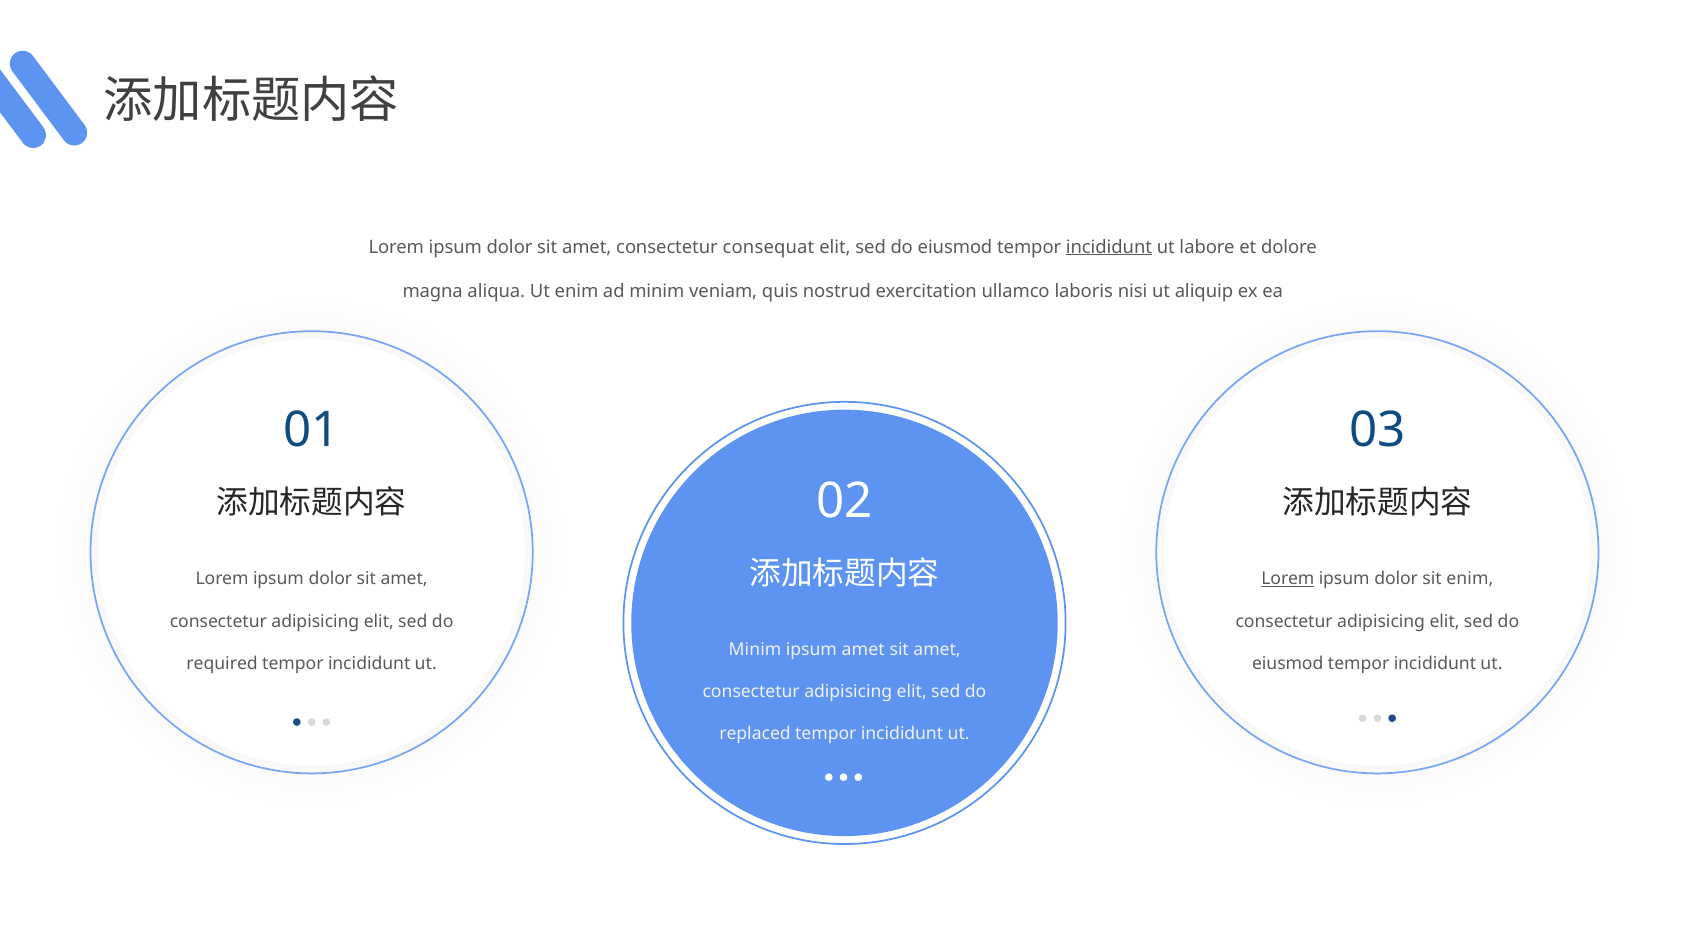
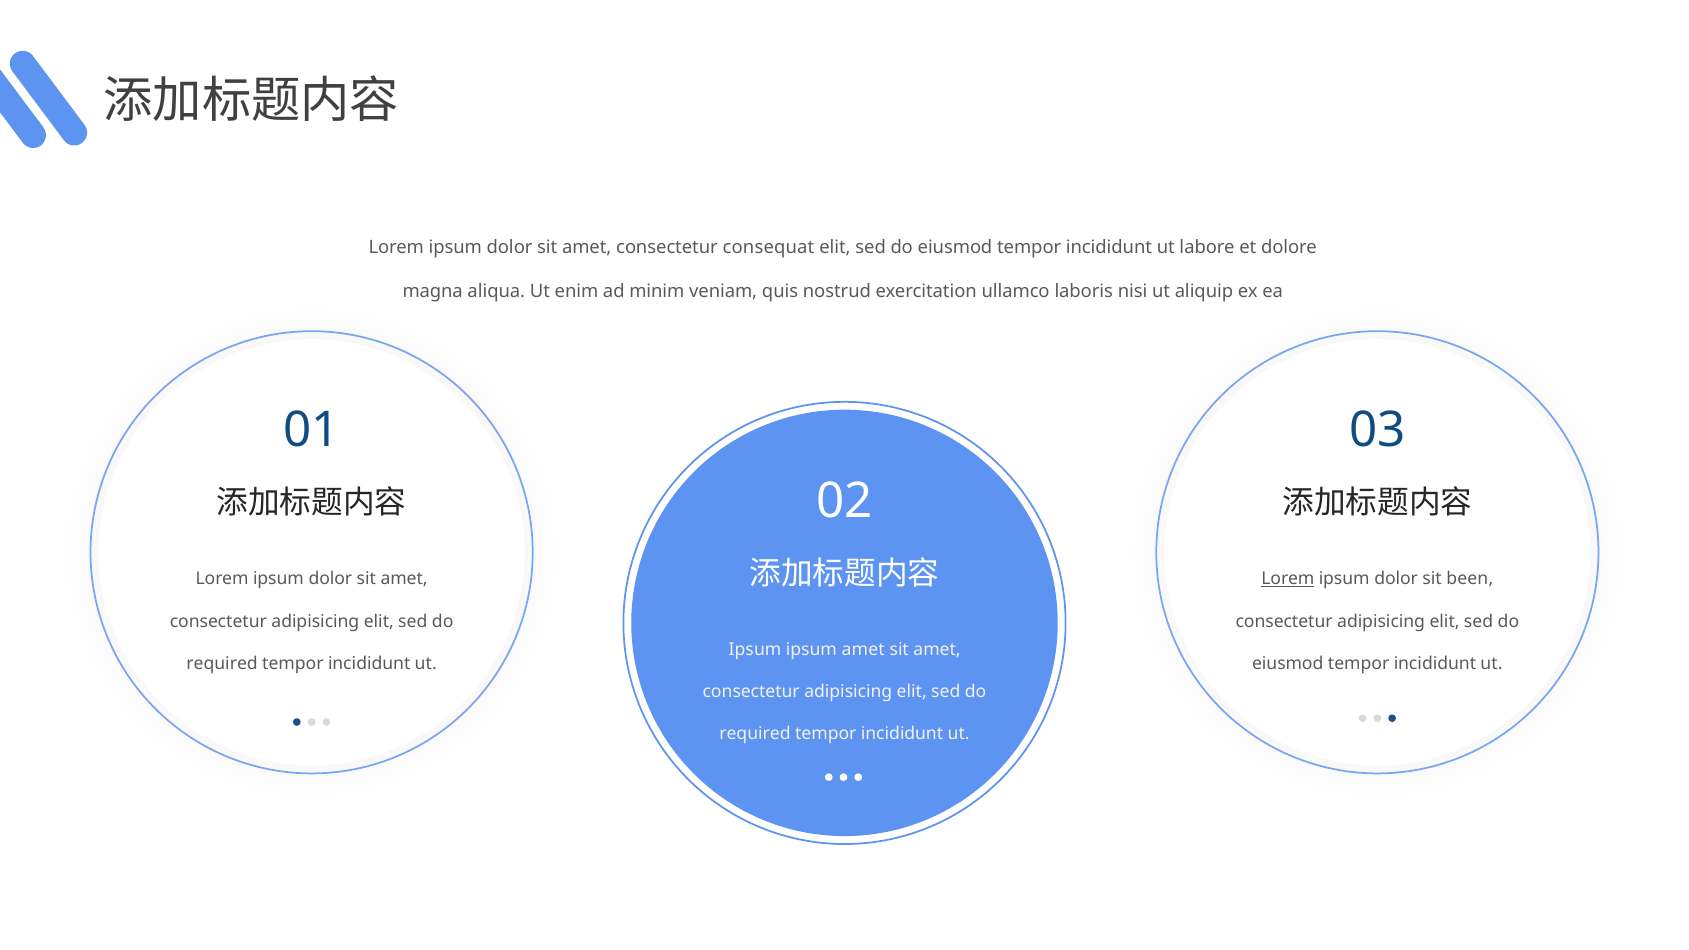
incididunt underline: present -> none (1109, 247)
sit enim: enim -> been (1470, 579)
Minim: Minim -> Ipsum (755, 650)
replaced: replaced -> required (755, 734)
